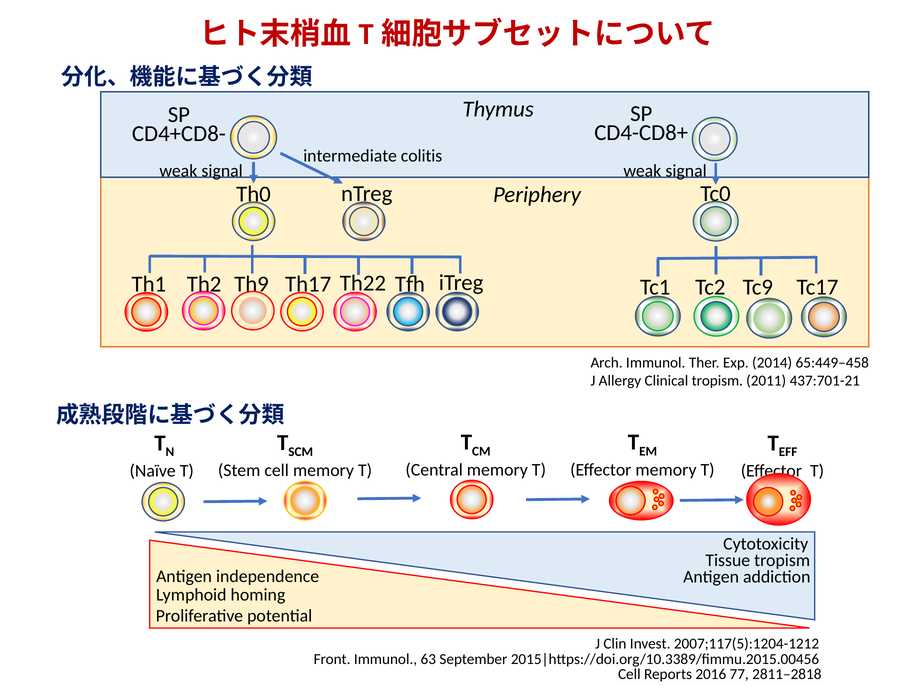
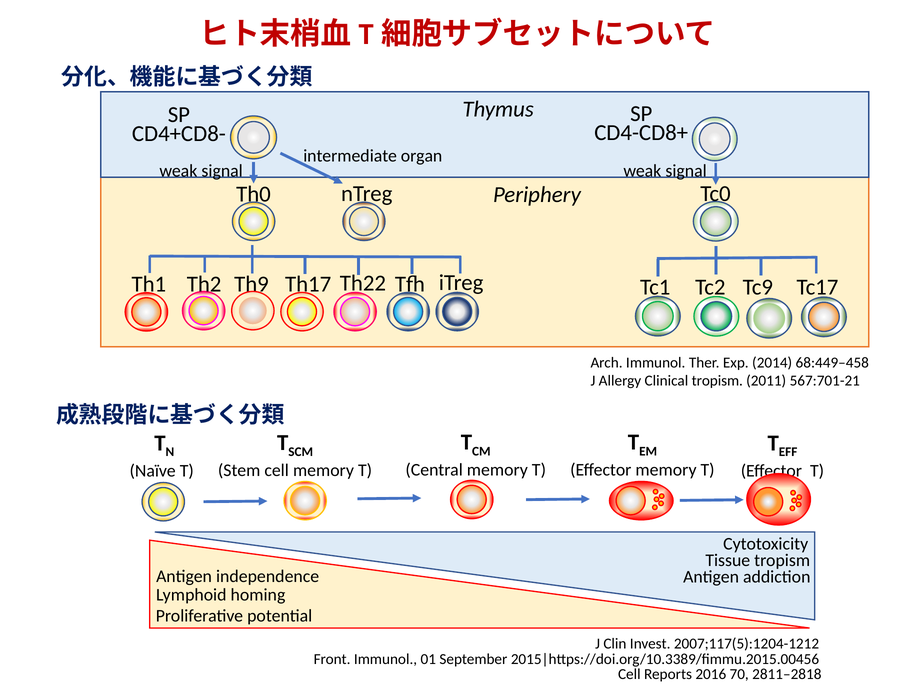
colitis: colitis -> organ (422, 156)
65:449–458: 65:449–458 -> 68:449–458 (832, 362)
437:701-21: 437:701-21 -> 567:701-21 (825, 381)
63: 63 -> 01 (428, 659)
77: 77 -> 70 (739, 674)
